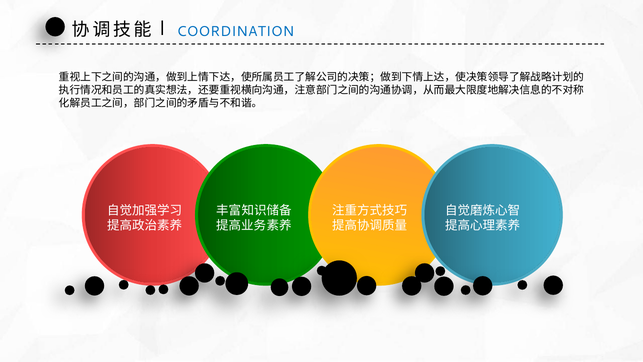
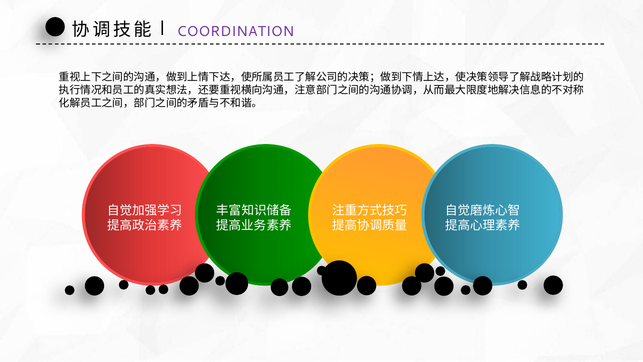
COORDINATION colour: blue -> purple (235, 32)
